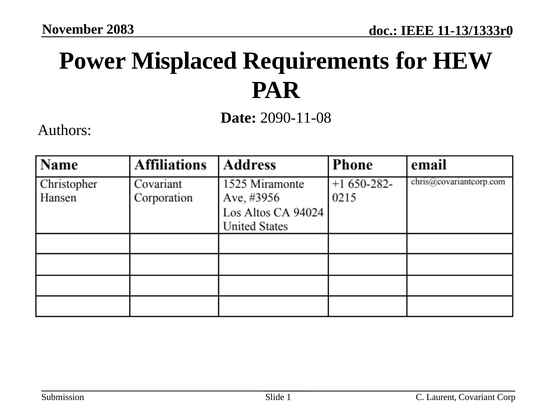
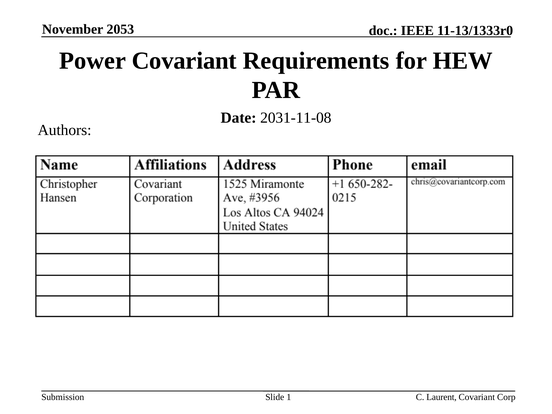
2083: 2083 -> 2053 (120, 29)
Power Misplaced: Misplaced -> Covariant (184, 61)
2090-11-08: 2090-11-08 -> 2031-11-08 (296, 118)
